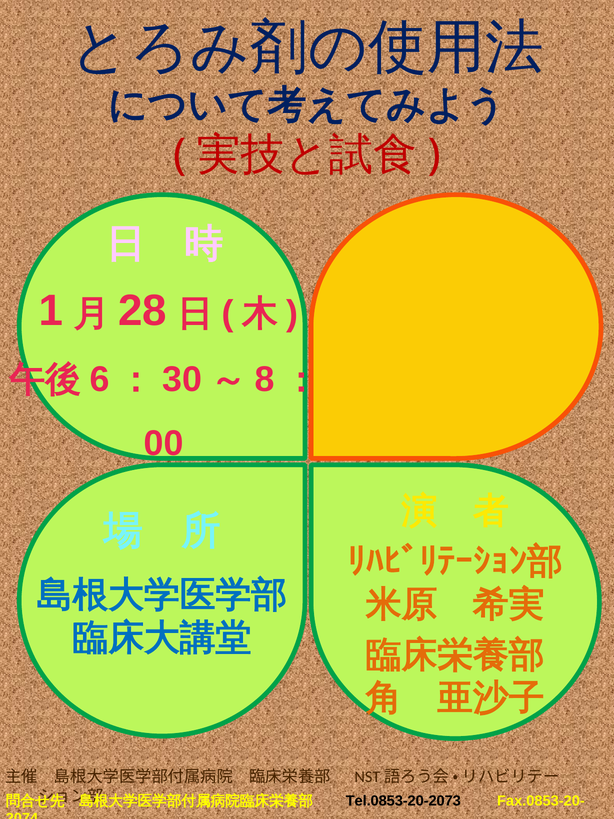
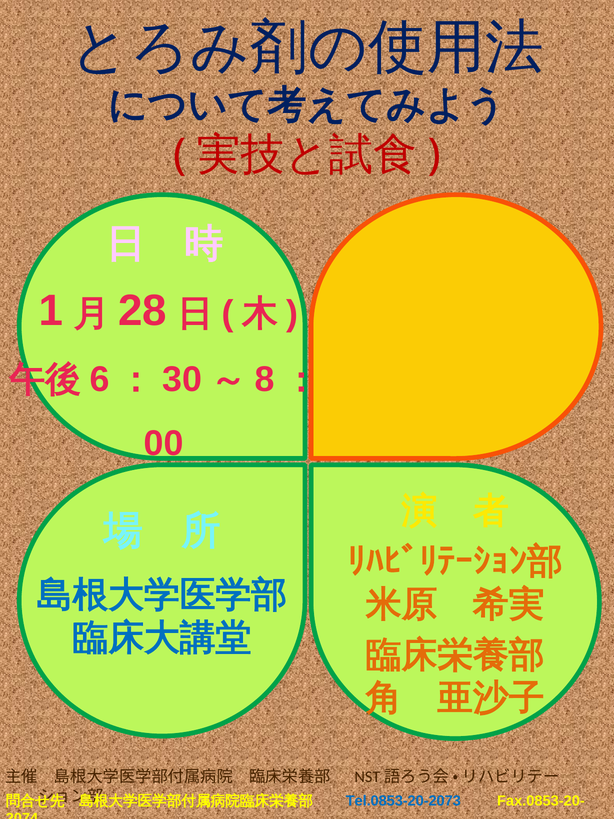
Tel.0853-20-2073 colour: black -> blue (403, 800)
